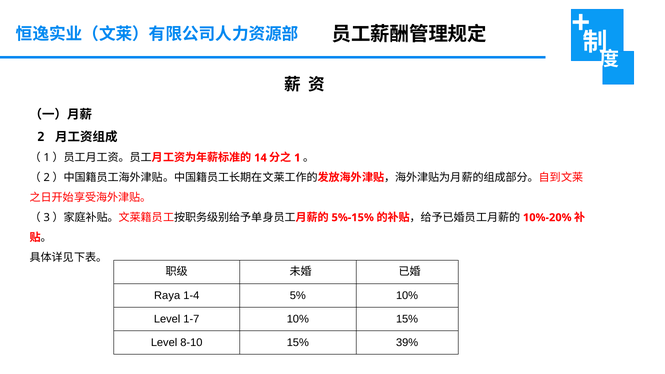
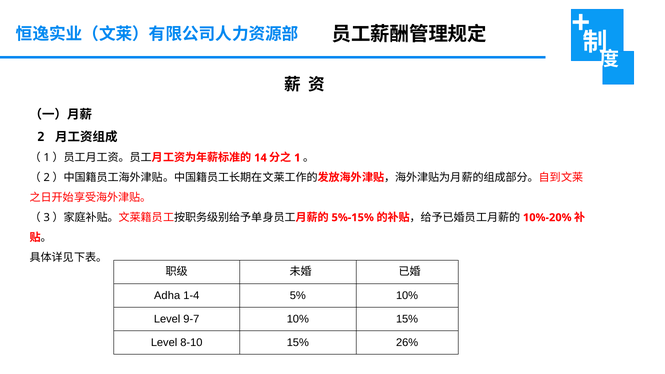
Raya: Raya -> Adha (167, 296)
1-7: 1-7 -> 9-7 (191, 319)
39%: 39% -> 26% (407, 343)
